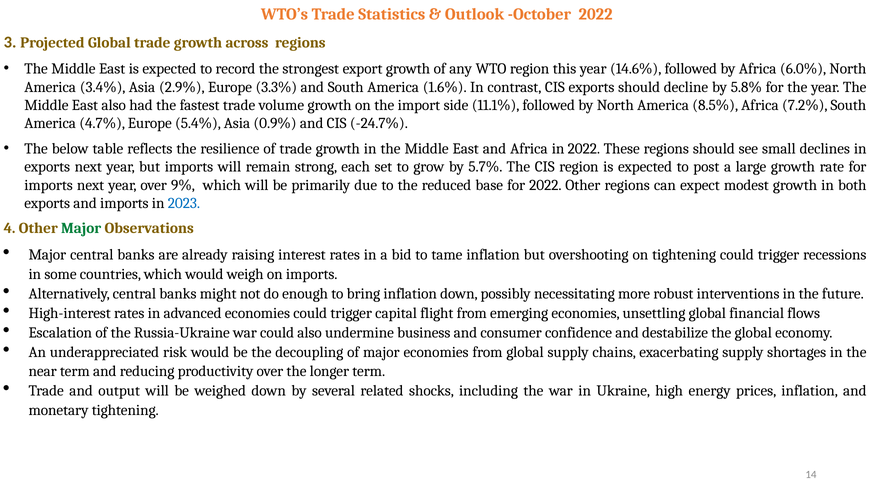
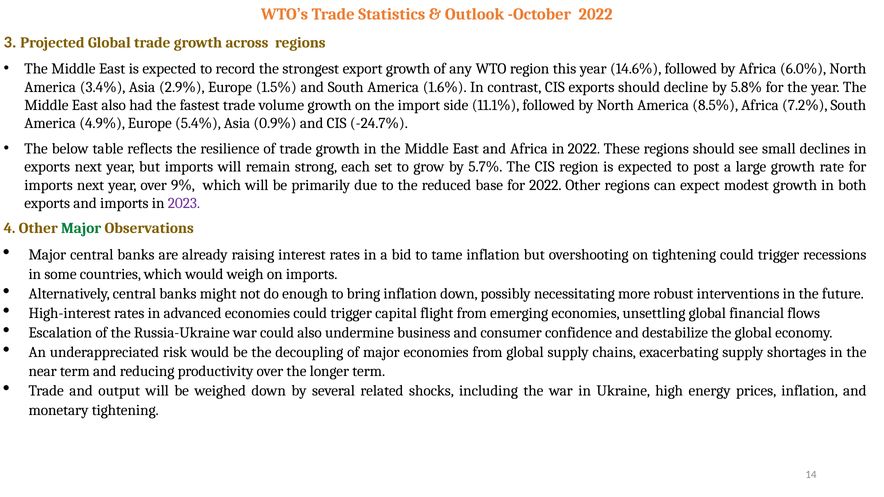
3.3%: 3.3% -> 1.5% (276, 87)
4.7%: 4.7% -> 4.9% (102, 124)
2023 colour: blue -> purple (184, 203)
